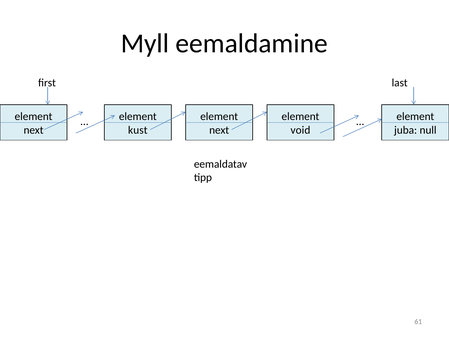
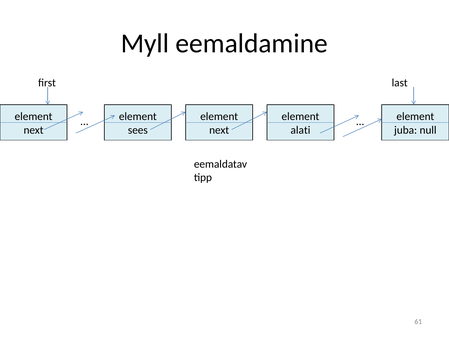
kust: kust -> sees (138, 130)
void: void -> alati (300, 130)
